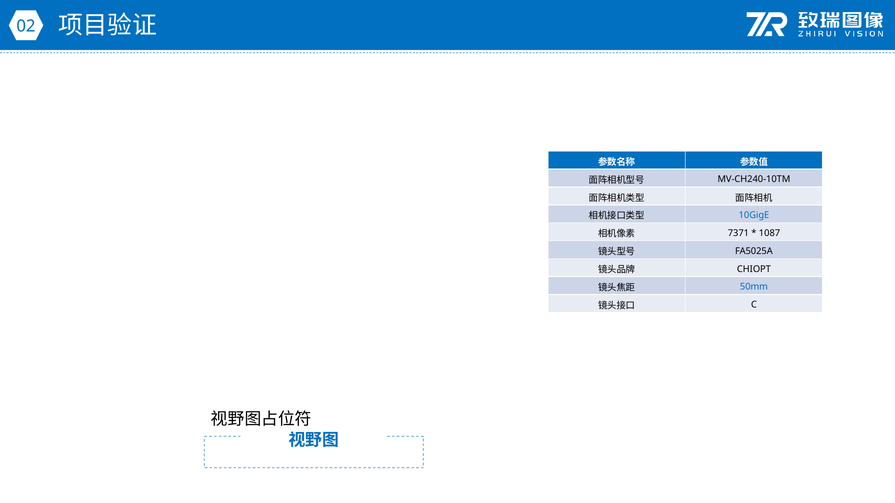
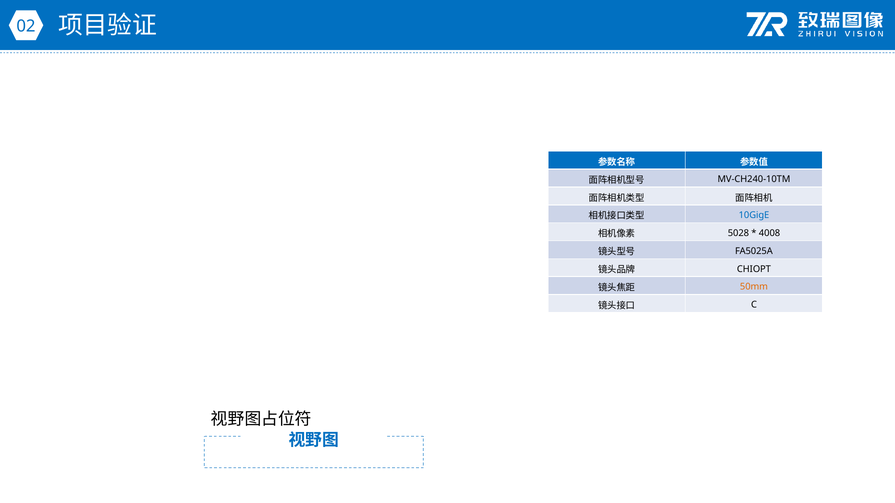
7371: 7371 -> 5028 (738, 233)
1087: 1087 -> 4008 (770, 233)
50mm colour: blue -> orange (754, 287)
